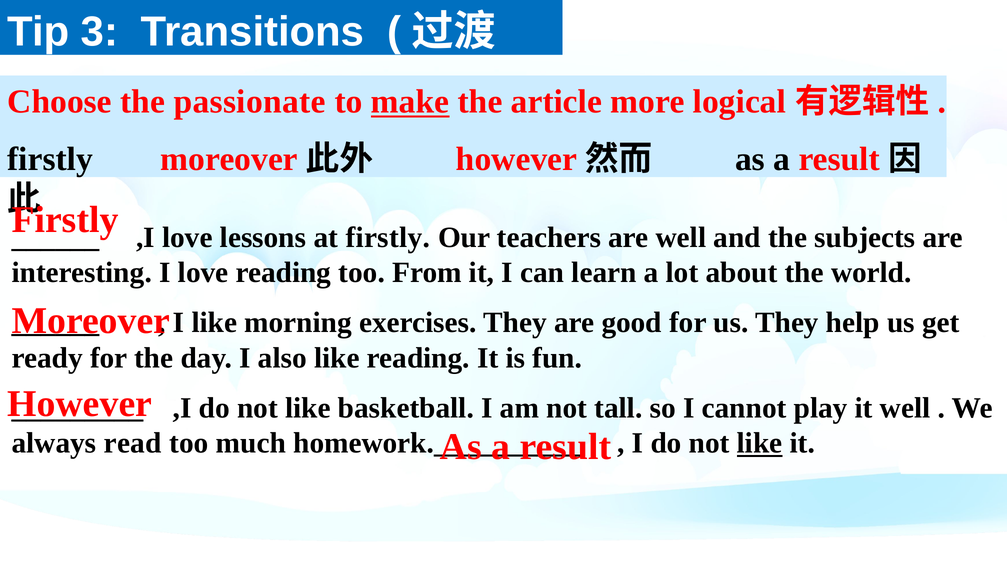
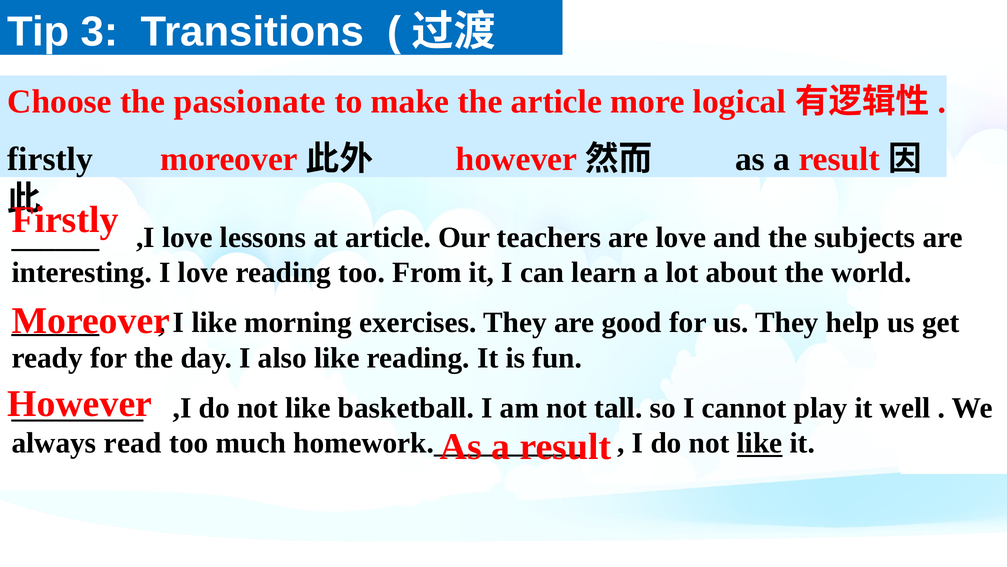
make underline: present -> none (410, 102)
at firstly: firstly -> article (388, 237)
are well: well -> love (681, 237)
